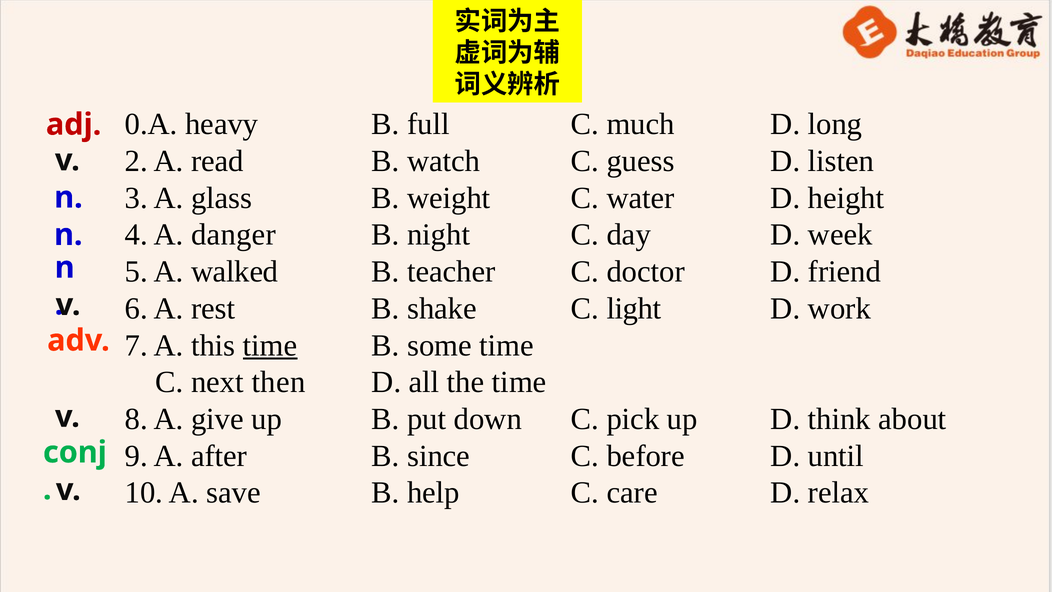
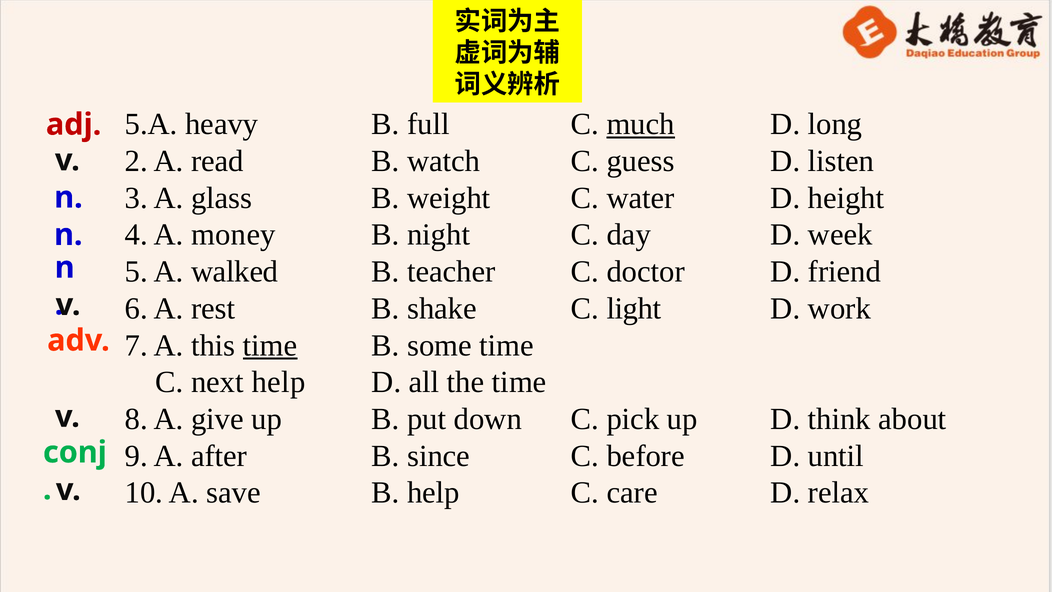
0.A: 0.A -> 5.A (151, 124)
much underline: none -> present (641, 124)
danger: danger -> money (233, 235)
next then: then -> help (279, 382)
